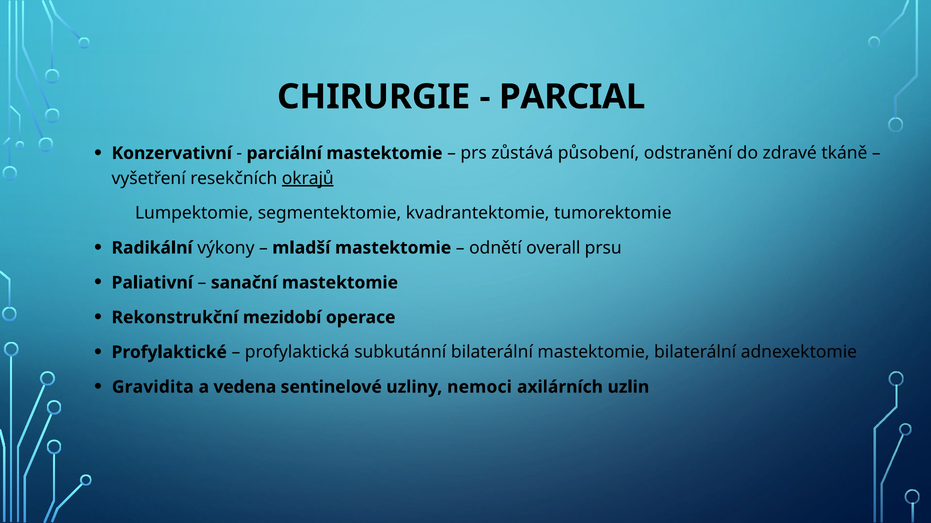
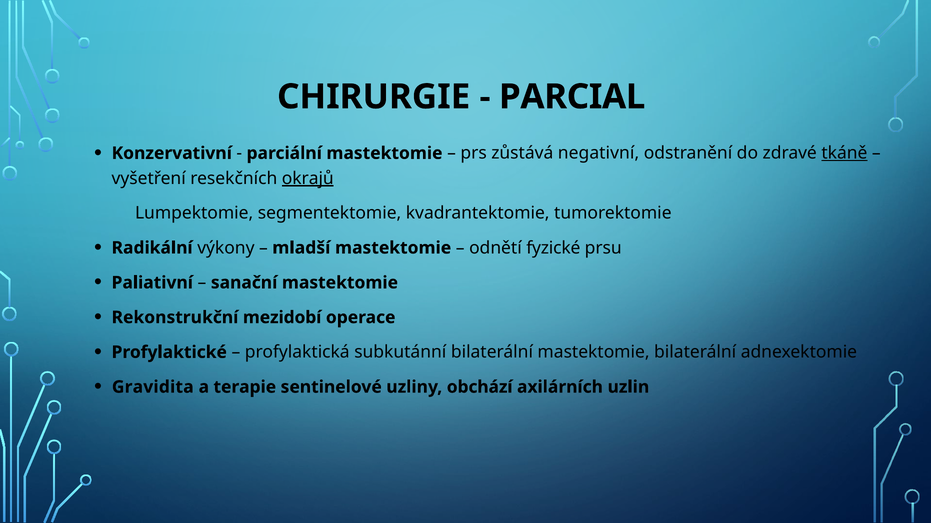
působení: působení -> negativní (599, 153)
tkáně underline: none -> present (844, 153)
overall: overall -> fyzické (553, 248)
vedena: vedena -> terapie (245, 387)
nemoci: nemoci -> obchází (480, 387)
